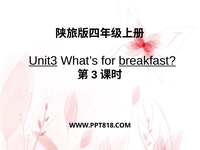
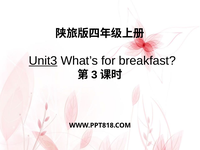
breakfast underline: present -> none (147, 61)
